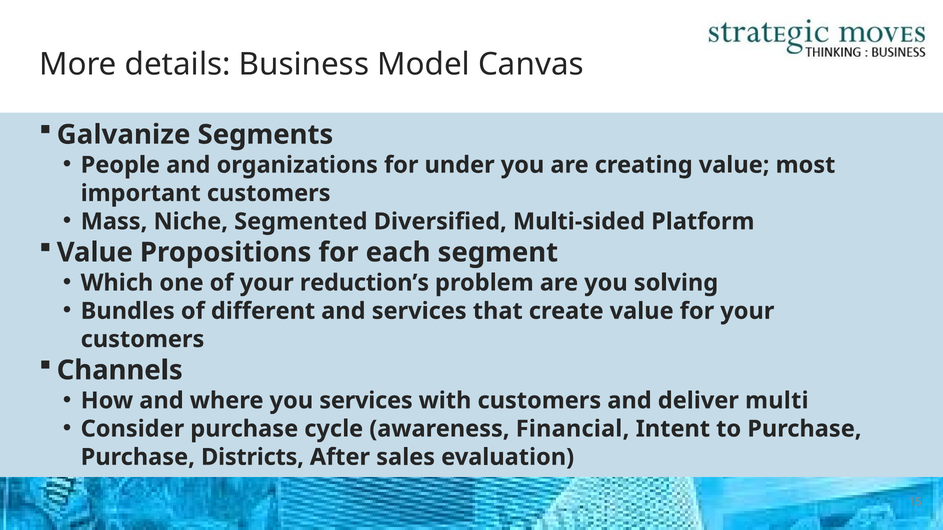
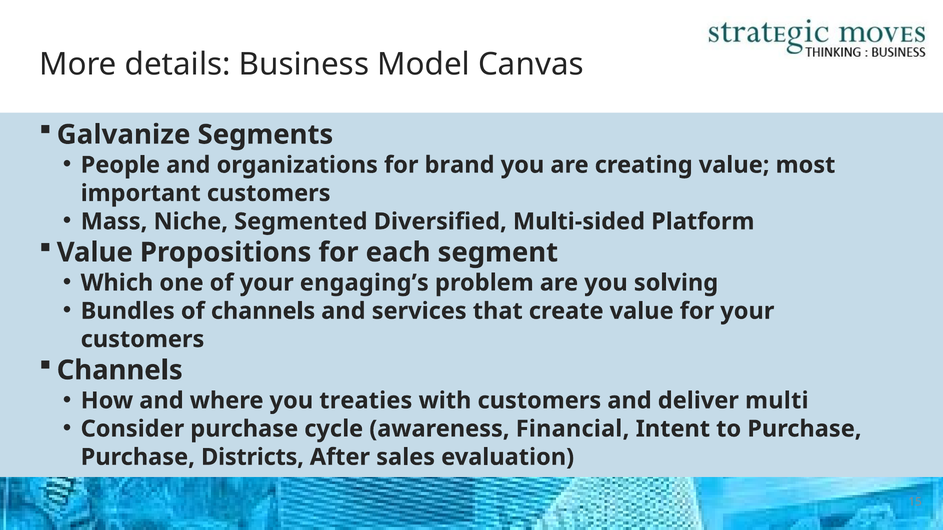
under: under -> brand (460, 165)
reduction’s: reduction’s -> engaging’s (364, 283)
of different: different -> channels (263, 311)
you services: services -> treaties (366, 401)
